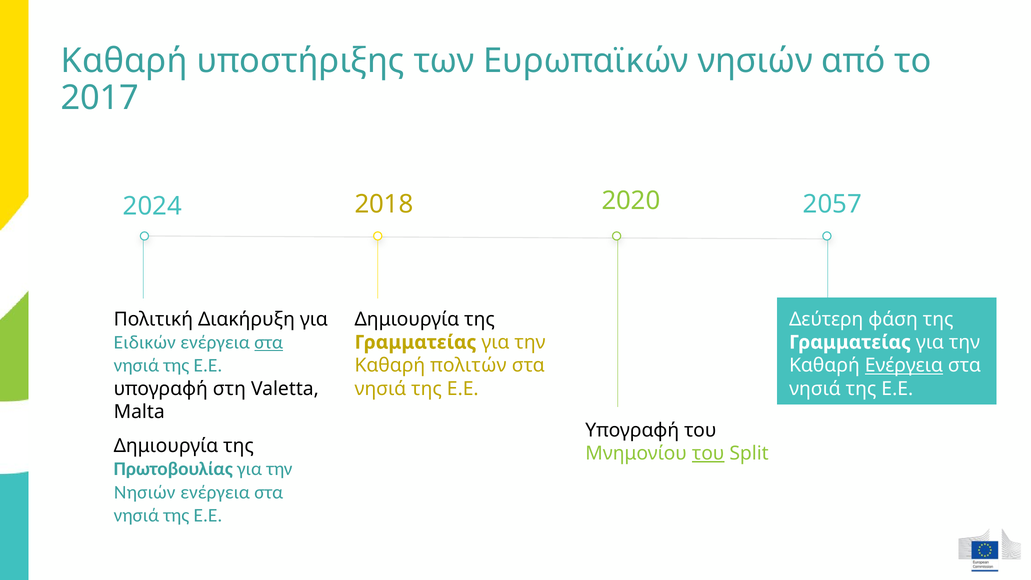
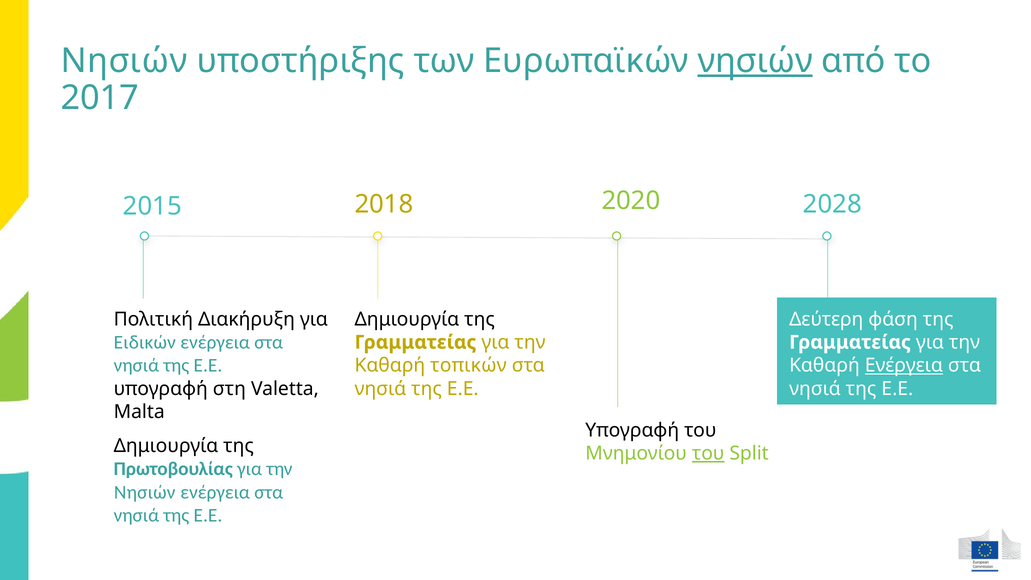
Καθαρή: Καθαρή -> Νησιών (124, 61)
νησιών underline: none -> present (755, 61)
2057: 2057 -> 2028 (832, 204)
2024: 2024 -> 2015 (152, 206)
στα underline: present -> none (269, 342)
πολιτών: πολιτών -> τοπικών (468, 366)
